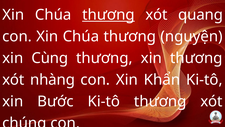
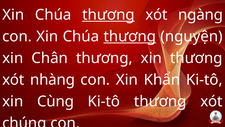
quang: quang -> ngàng (201, 15)
thương underline: none -> present (130, 36)
Cùng: Cùng -> Chân (50, 58)
Bước: Bước -> Cùng (56, 101)
